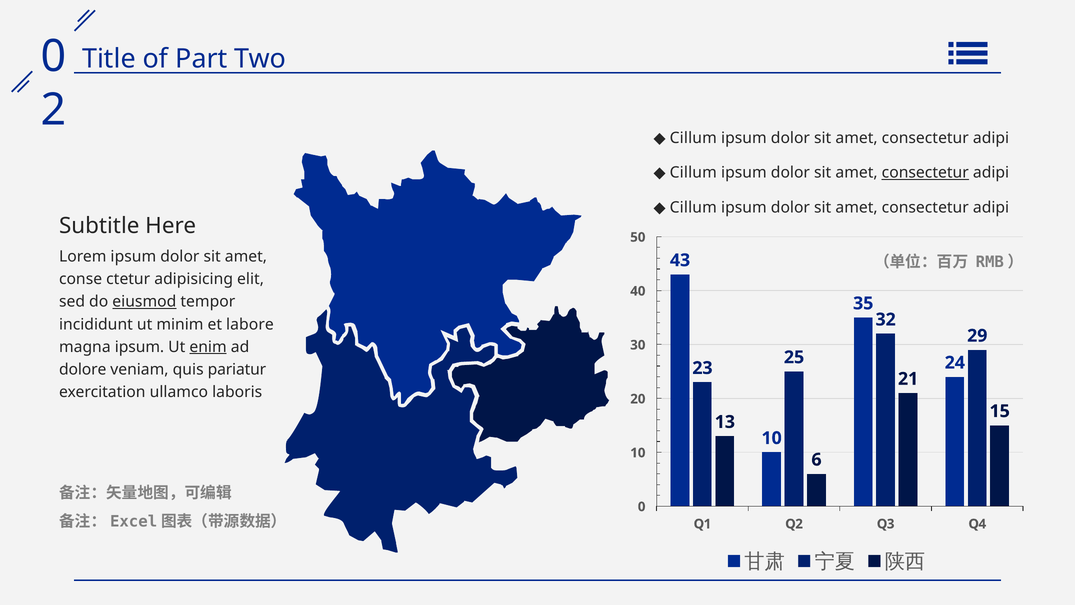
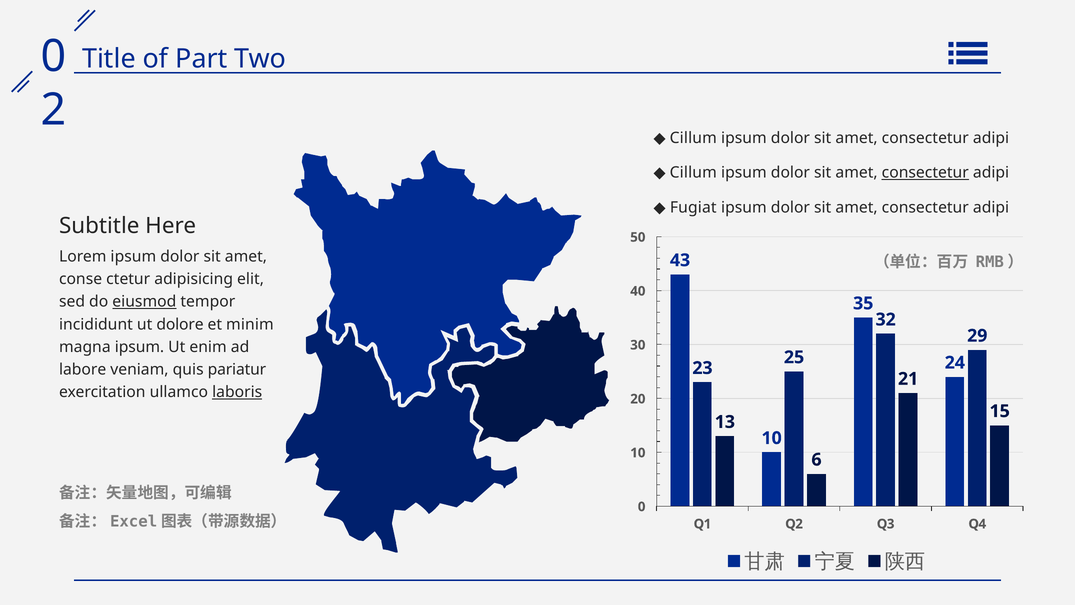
Cillum: Cillum -> Fugiat (693, 207)
minim: minim -> dolore (180, 324)
labore: labore -> minim (250, 324)
enim underline: present -> none (208, 347)
dolore: dolore -> labore (83, 369)
laboris underline: none -> present (237, 392)
